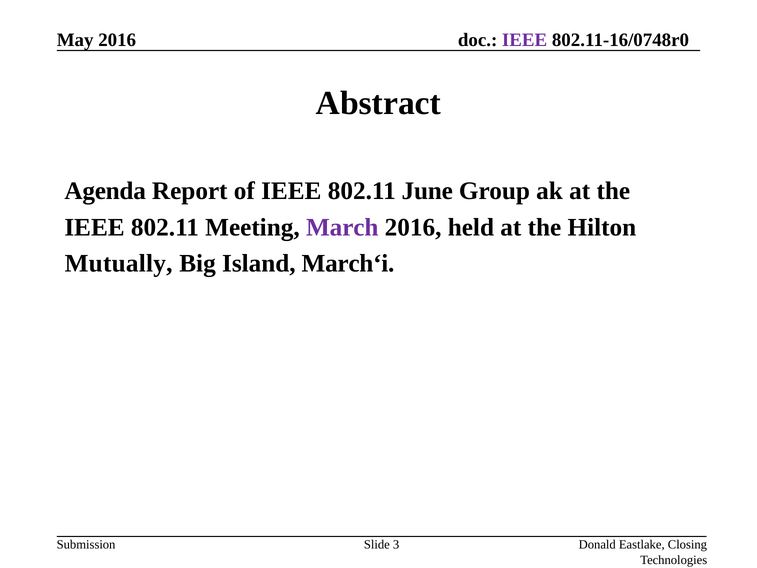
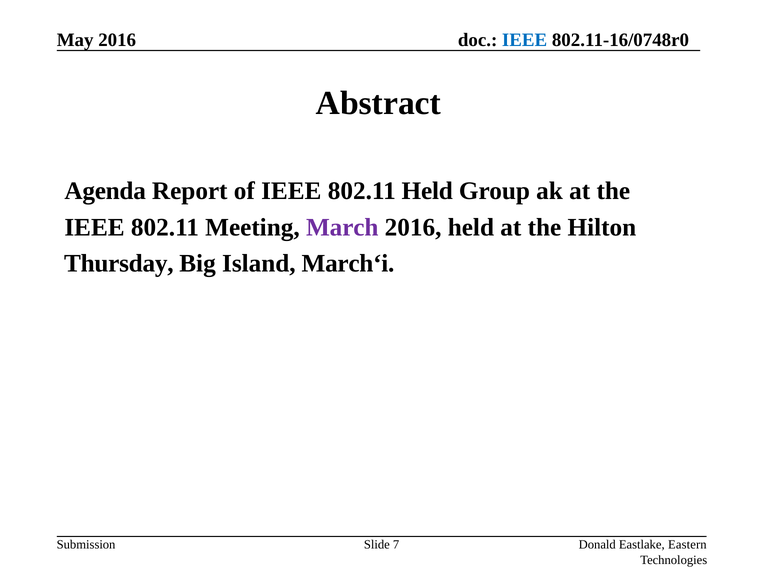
IEEE colour: purple -> blue (525, 40)
802.11 June: June -> Held (427, 191)
Mutually: Mutually -> Thursday (119, 263)
3: 3 -> 7 (396, 545)
Closing: Closing -> Eastern (687, 545)
